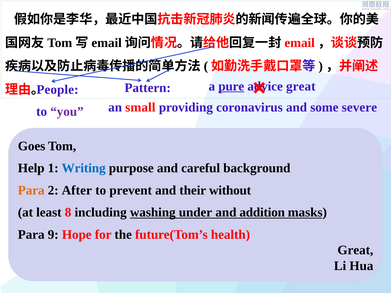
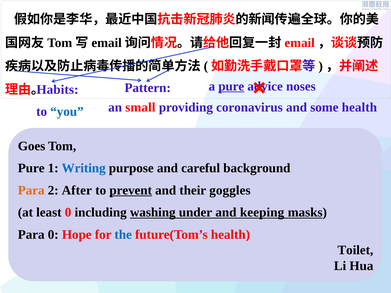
great: great -> noses (301, 86)
People: People -> Habits (57, 90)
some severe: severe -> health (359, 107)
you colour: purple -> blue (67, 112)
Help: Help -> Pure (31, 168)
prevent underline: none -> present (131, 190)
without: without -> goggles (230, 190)
least 8: 8 -> 0 (68, 213)
addition: addition -> keeping (262, 213)
Para 9: 9 -> 0 (53, 235)
the colour: black -> blue (123, 235)
Great: Great -> Toilet (355, 250)
